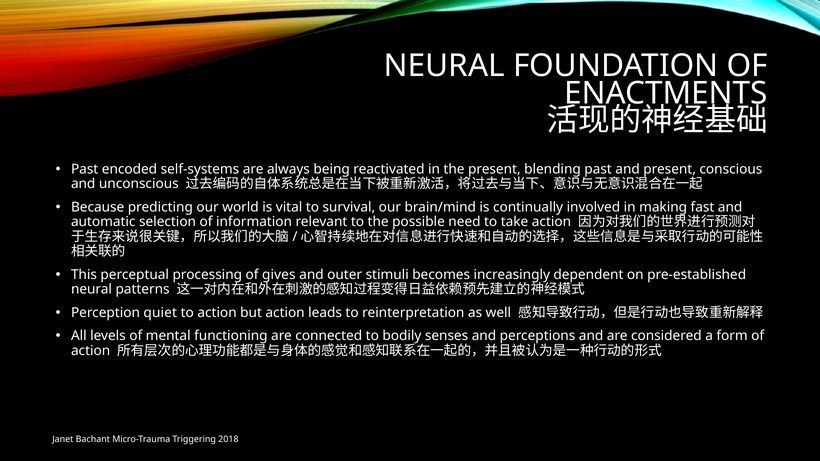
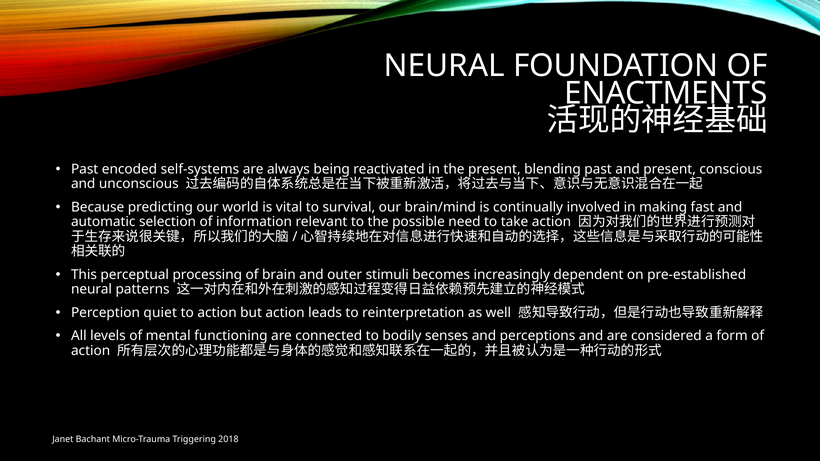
gives: gives -> brain (279, 275)
